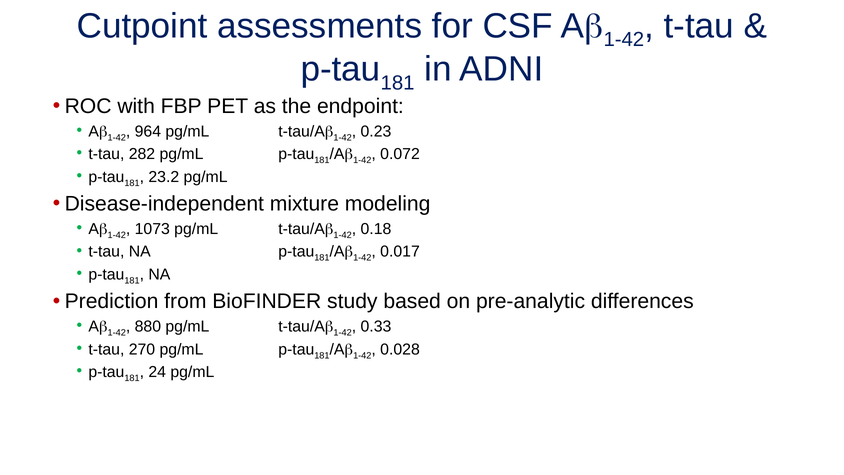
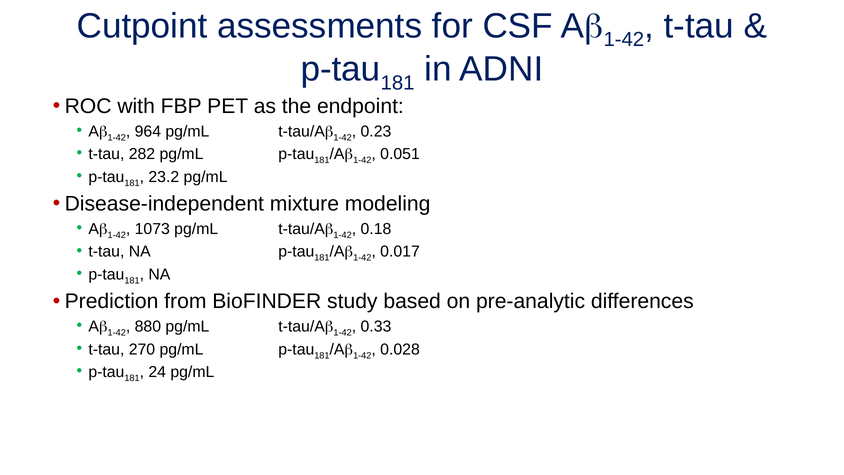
0.072: 0.072 -> 0.051 (400, 154)
